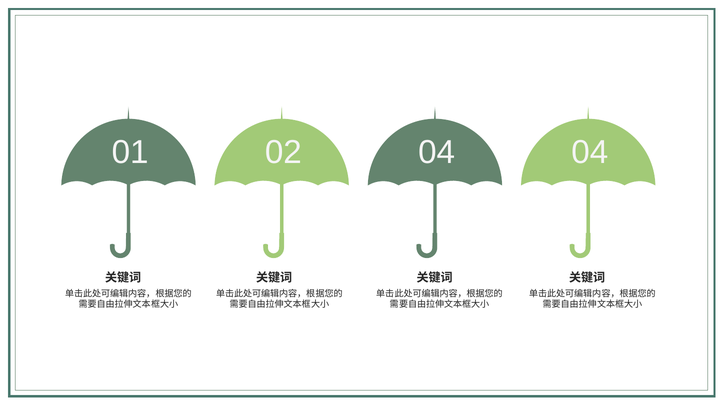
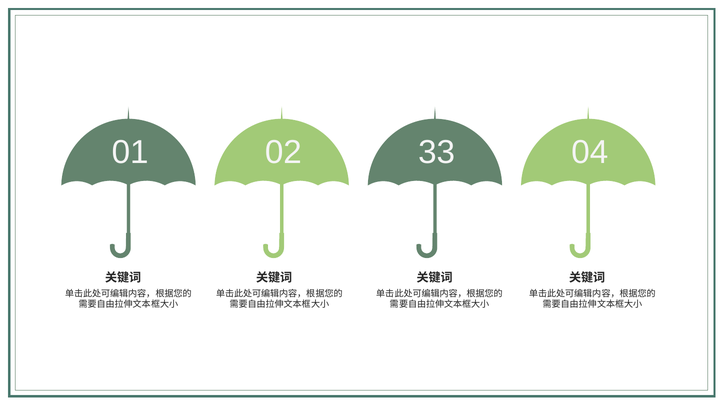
02 04: 04 -> 33 (437, 153)
